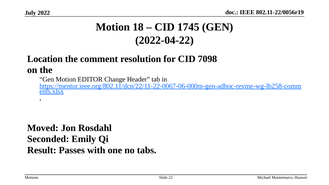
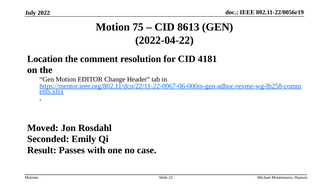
18: 18 -> 75 (138, 27)
1745: 1745 -> 8613 (188, 27)
7098: 7098 -> 4181 (207, 59)
tabs: tabs -> case (147, 150)
